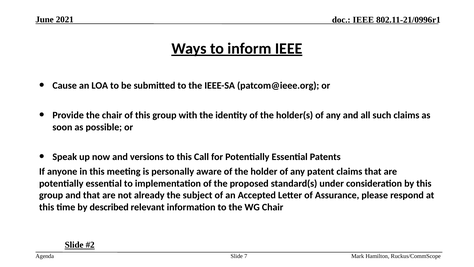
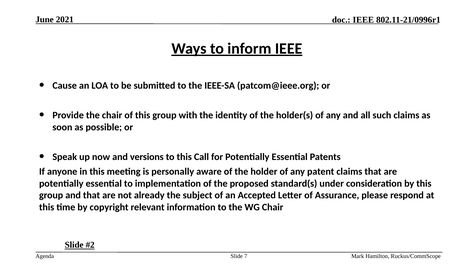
described: described -> copyright (109, 207)
